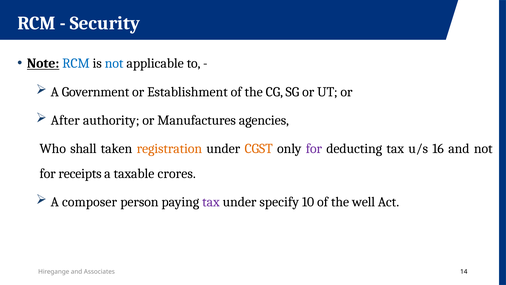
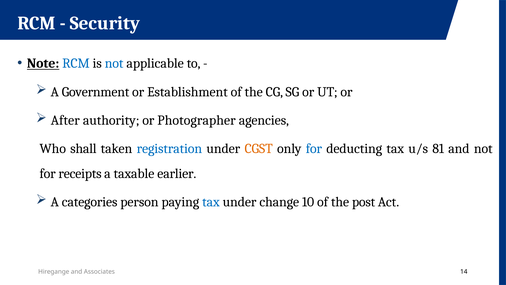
Manufactures: Manufactures -> Photographer (197, 120)
registration colour: orange -> blue (169, 149)
for colour: purple -> blue (314, 149)
16: 16 -> 81 (438, 149)
crores: crores -> earlier (177, 173)
composer: composer -> categories (90, 202)
tax colour: purple -> blue (211, 202)
specify: specify -> change (279, 202)
well: well -> post (364, 202)
